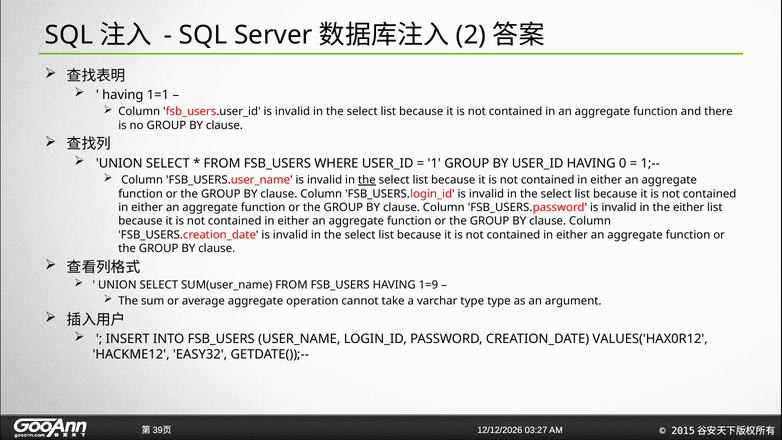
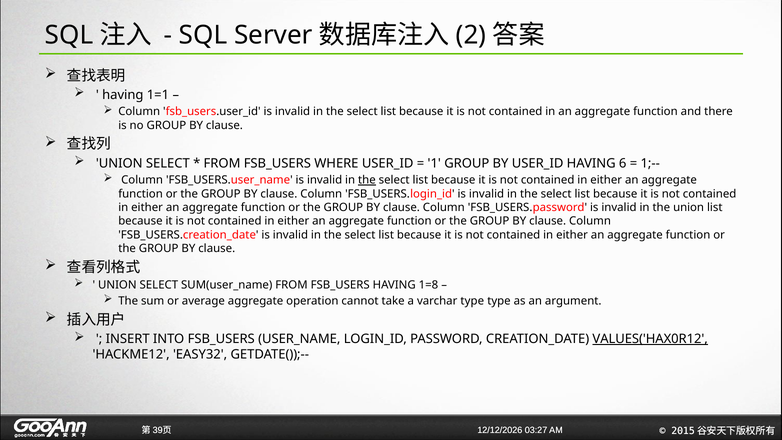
0: 0 -> 6 (623, 163)
the either: either -> union (689, 207)
1=9: 1=9 -> 1=8 (428, 285)
VALUES('HAX0R12 underline: none -> present (650, 339)
